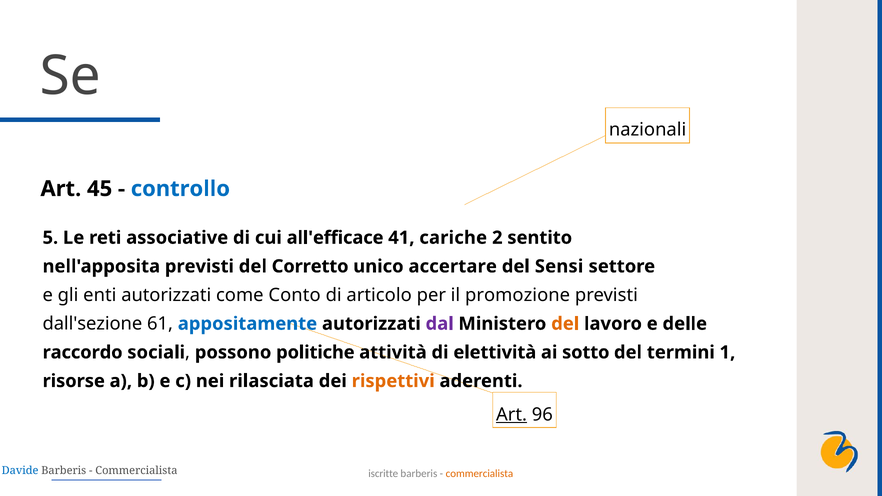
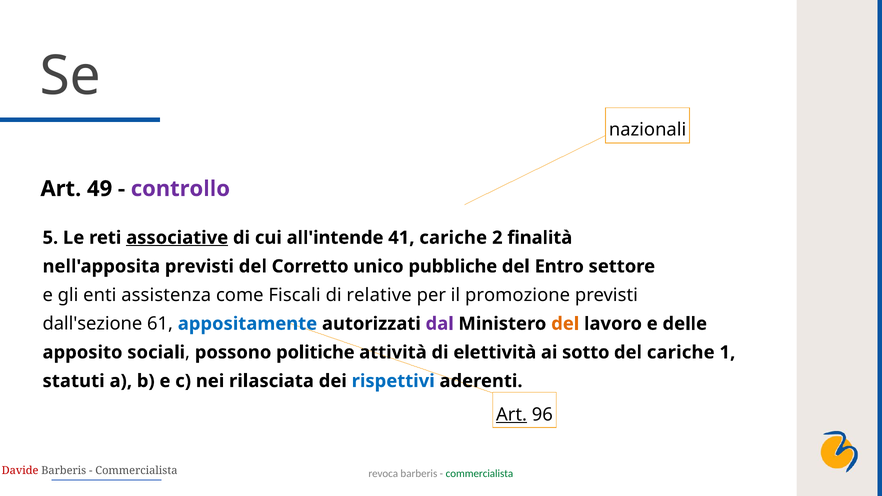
45: 45 -> 49 (100, 189)
controllo colour: blue -> purple (180, 189)
associative underline: none -> present (177, 238)
all'efficace: all'efficace -> all'intende (335, 238)
sentito: sentito -> finalità (540, 238)
accertare: accertare -> pubbliche (453, 266)
Sensi: Sensi -> Entro (559, 266)
enti autorizzati: autorizzati -> assistenza (166, 295)
Conto: Conto -> Fiscali (295, 295)
articolo: articolo -> relative (379, 295)
raccordo: raccordo -> apposito (83, 352)
del termini: termini -> cariche (681, 352)
risorse: risorse -> statuti (74, 381)
rispettivi colour: orange -> blue (393, 381)
Davide colour: blue -> red (20, 471)
iscritte: iscritte -> revoca (383, 474)
commercialista colour: orange -> green (479, 474)
